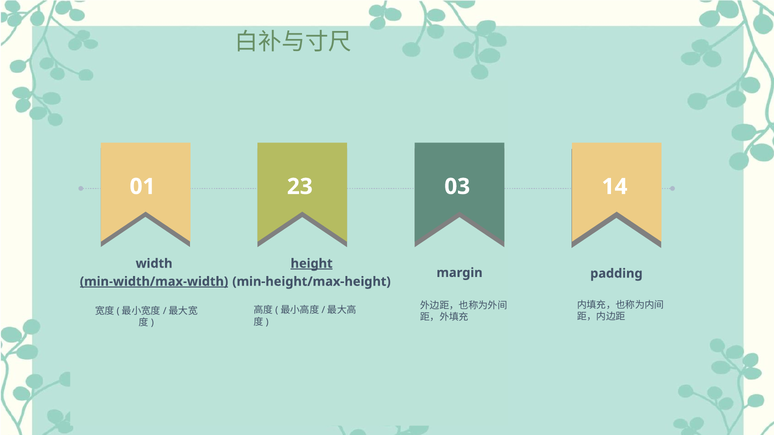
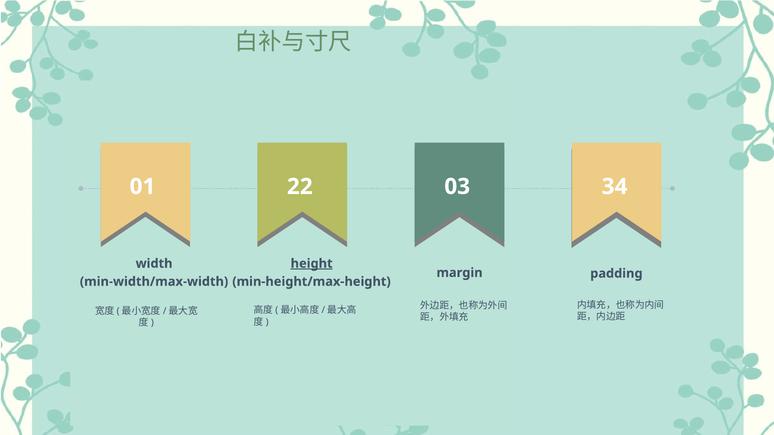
23: 23 -> 22 (300, 187)
14: 14 -> 34 (615, 187)
min-width/max-width underline: present -> none (154, 282)
